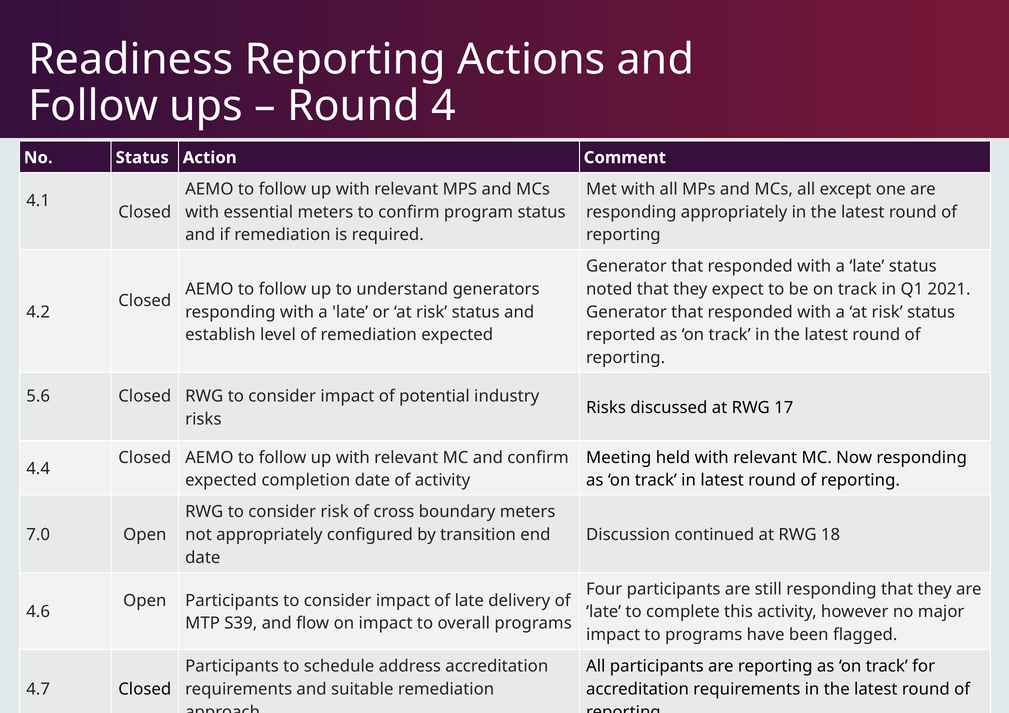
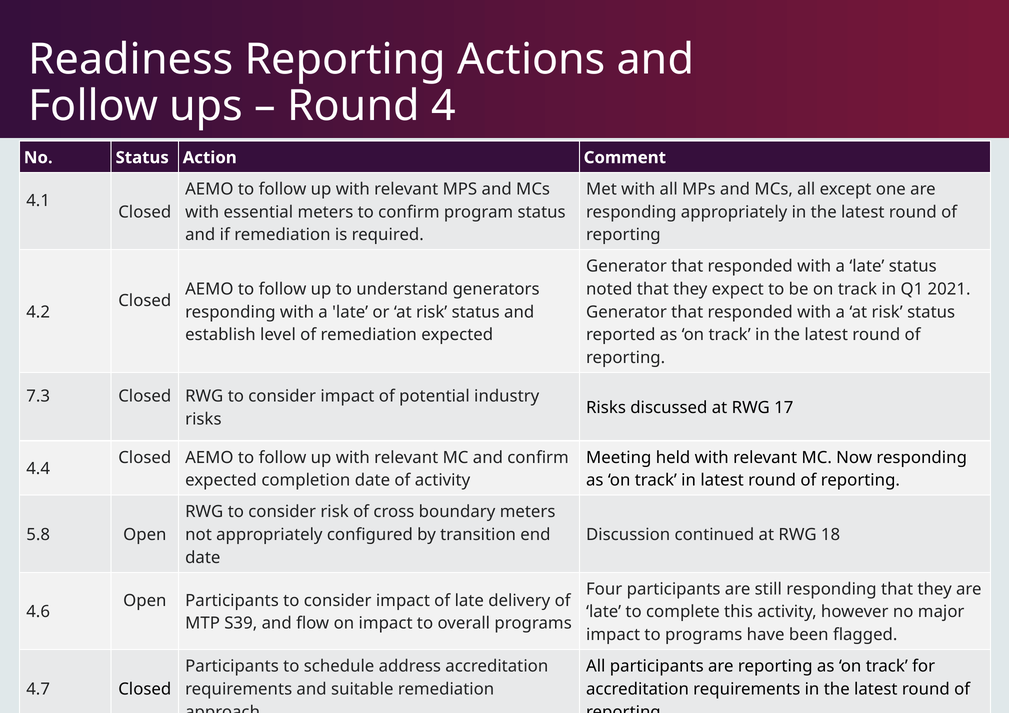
5.6: 5.6 -> 7.3 (38, 396)
7.0: 7.0 -> 5.8 (38, 535)
